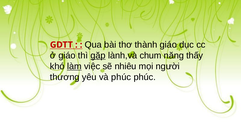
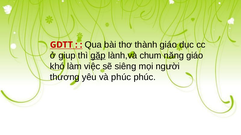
ở giáo: giáo -> giup (67, 56)
năng thấy: thấy -> giáo (195, 56)
làm underline: present -> none (74, 67)
nhiêu: nhiêu -> siêng (125, 67)
